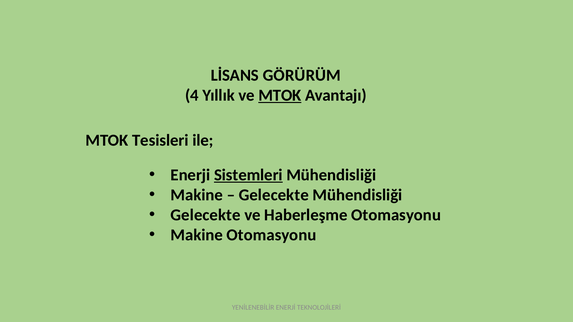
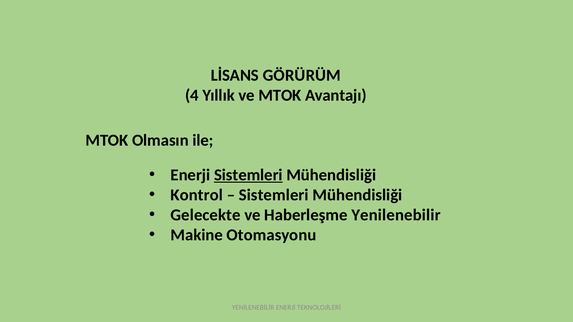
MTOK underline: present -> none (280, 95)
Tesisleri: Tesisleri -> Olmasın (160, 141)
Makine: Makine -> Kontrol (197, 195)
Gelecekte: Gelecekte -> Sistemleri (274, 195)
Haberleşme Otomasyonu: Otomasyonu -> Yenilenebilir (396, 215)
